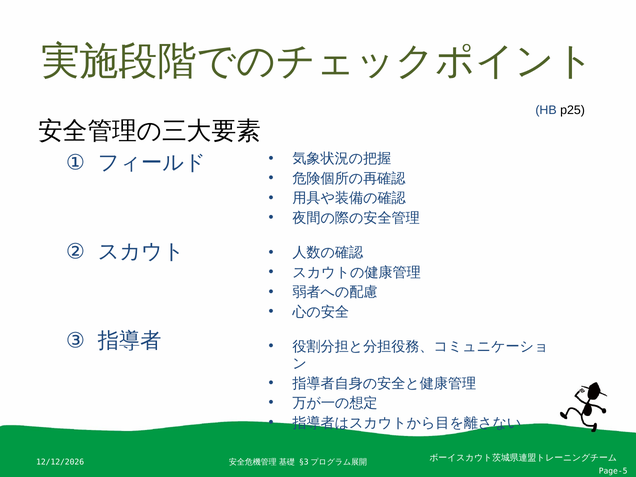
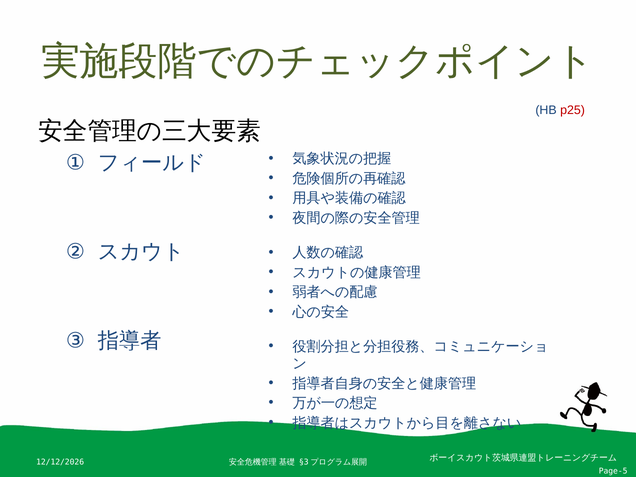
p25 colour: black -> red (573, 110)
